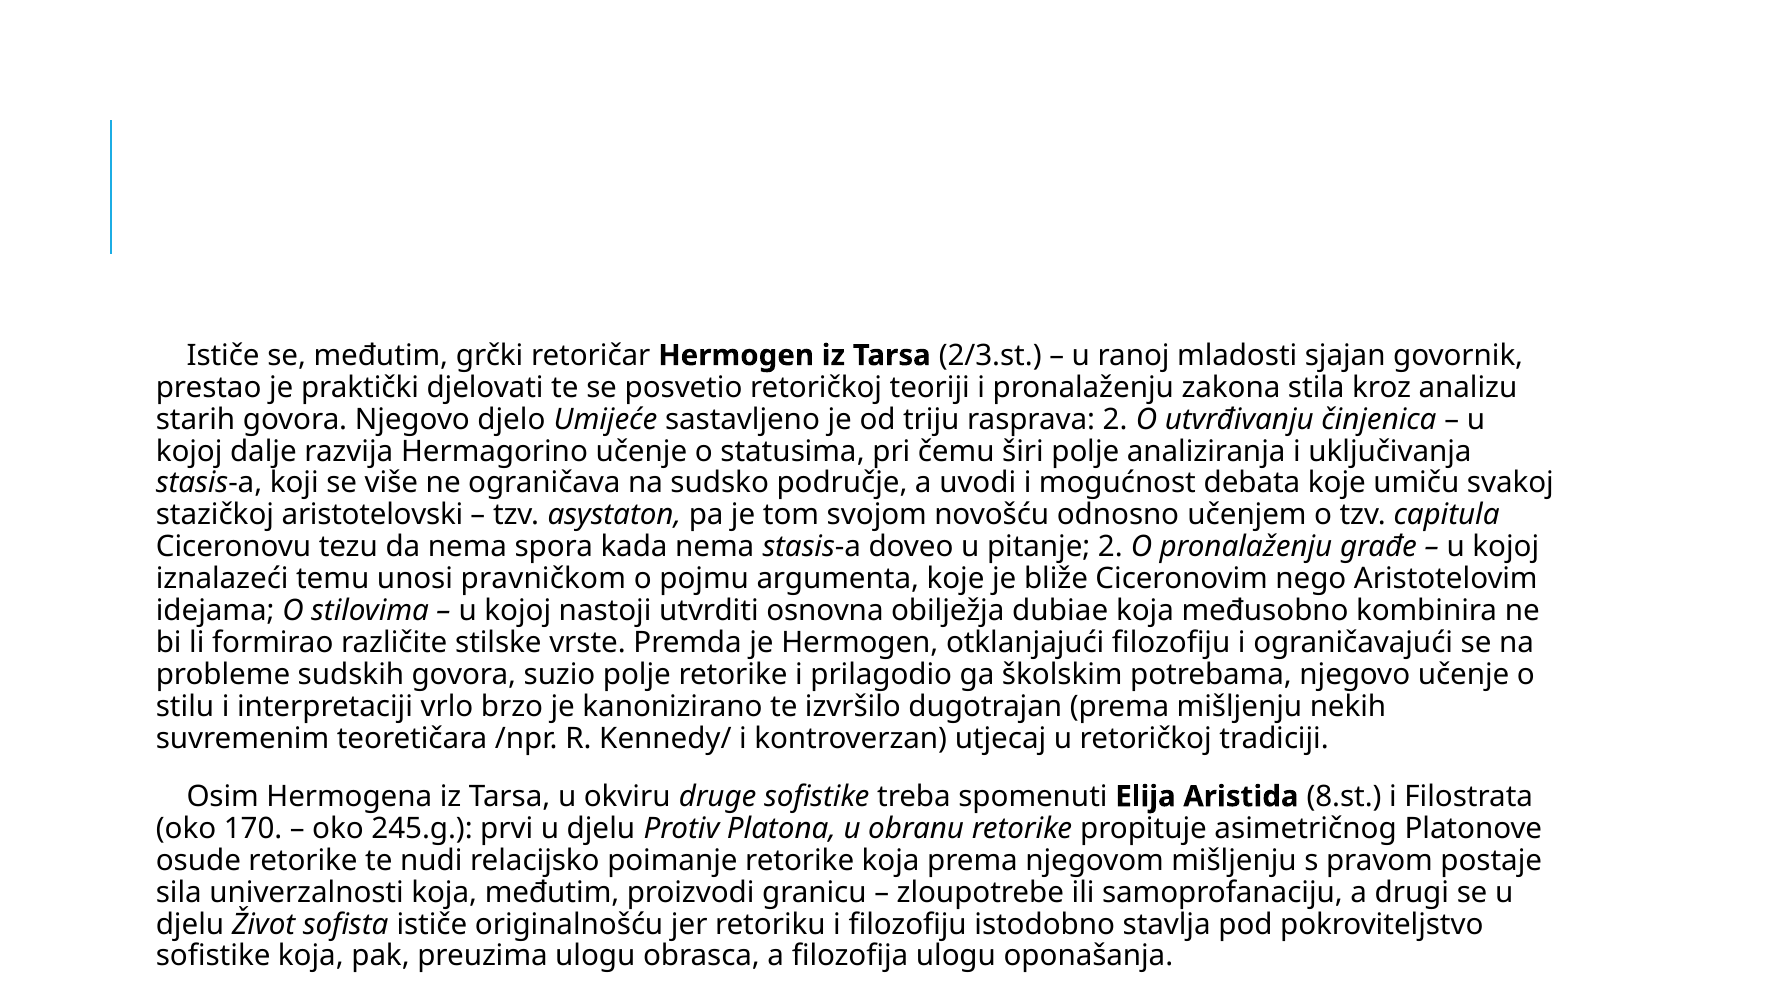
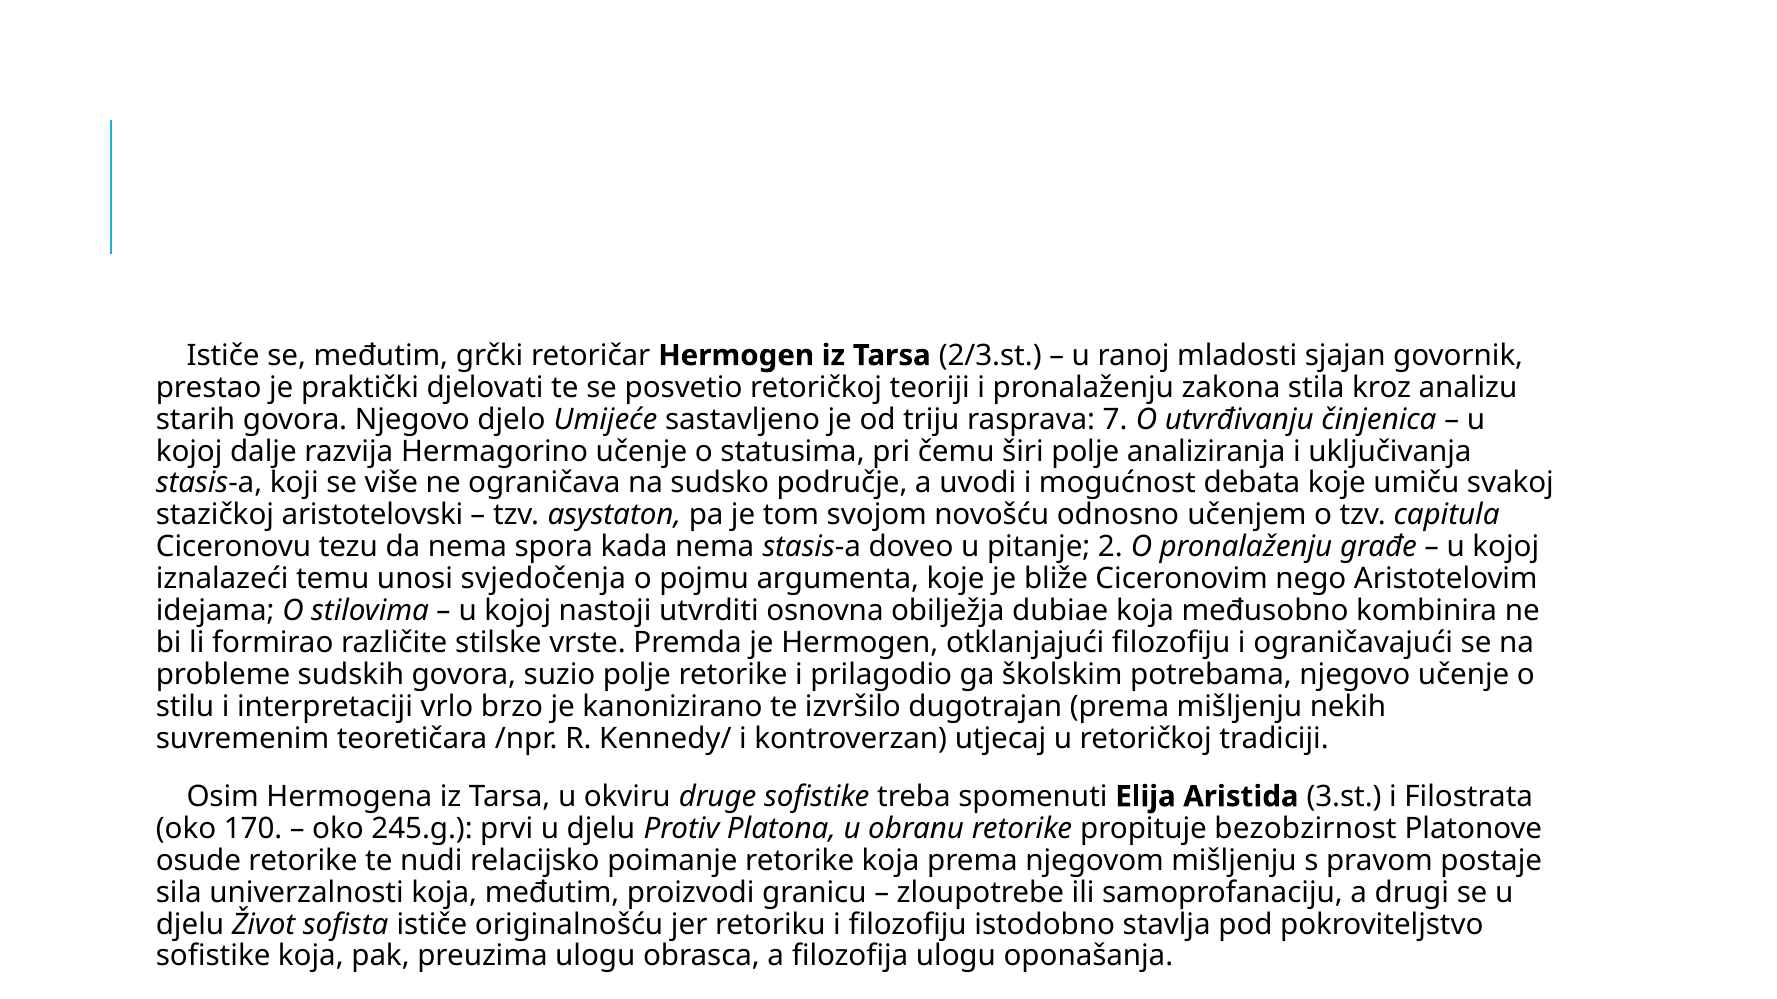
rasprava 2: 2 -> 7 (1115, 420)
pravničkom: pravničkom -> svjedočenja (543, 579)
8.st: 8.st -> 3.st (1344, 797)
asimetričnog: asimetričnog -> bezobzirnost (1305, 829)
